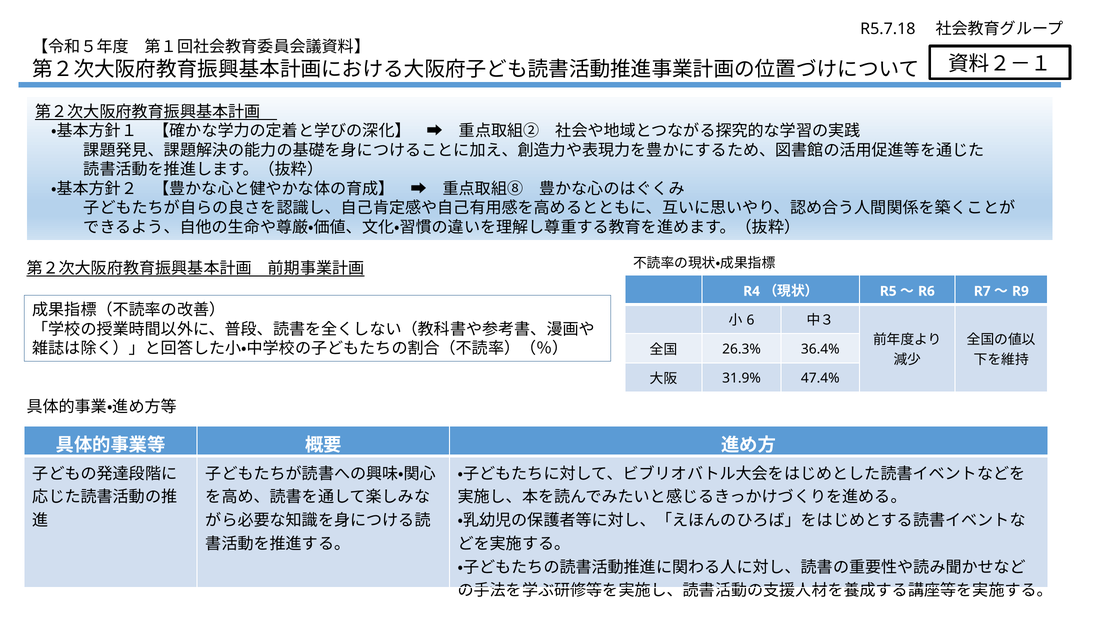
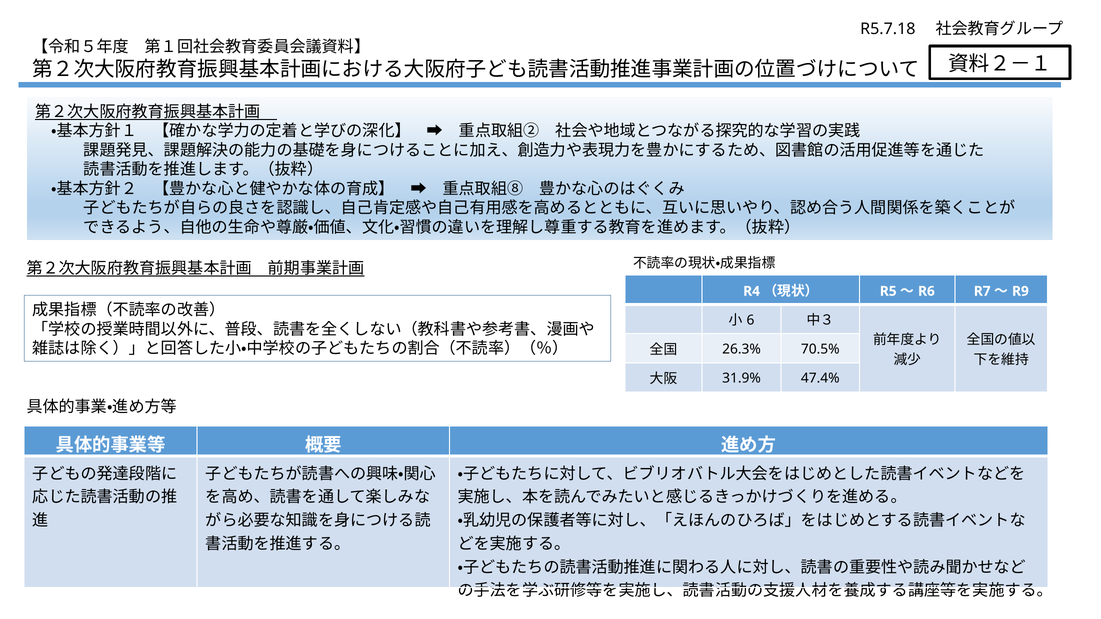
36.4%: 36.4% -> 70.5% (820, 349)
